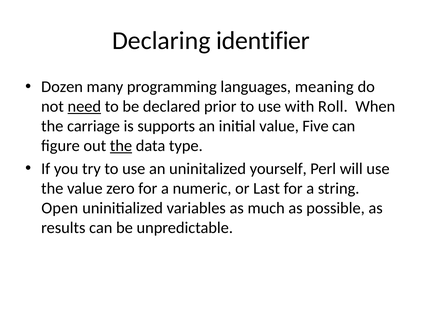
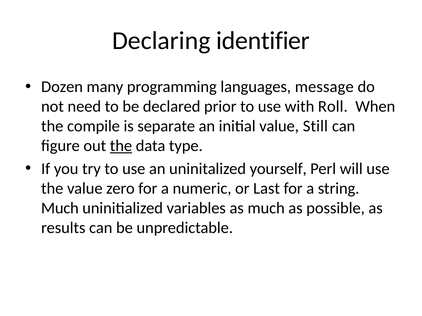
meaning: meaning -> message (324, 87)
need underline: present -> none (84, 107)
carriage: carriage -> compile (93, 126)
supports: supports -> separate (166, 126)
Five: Five -> Still (315, 126)
Open: Open -> Much (60, 208)
